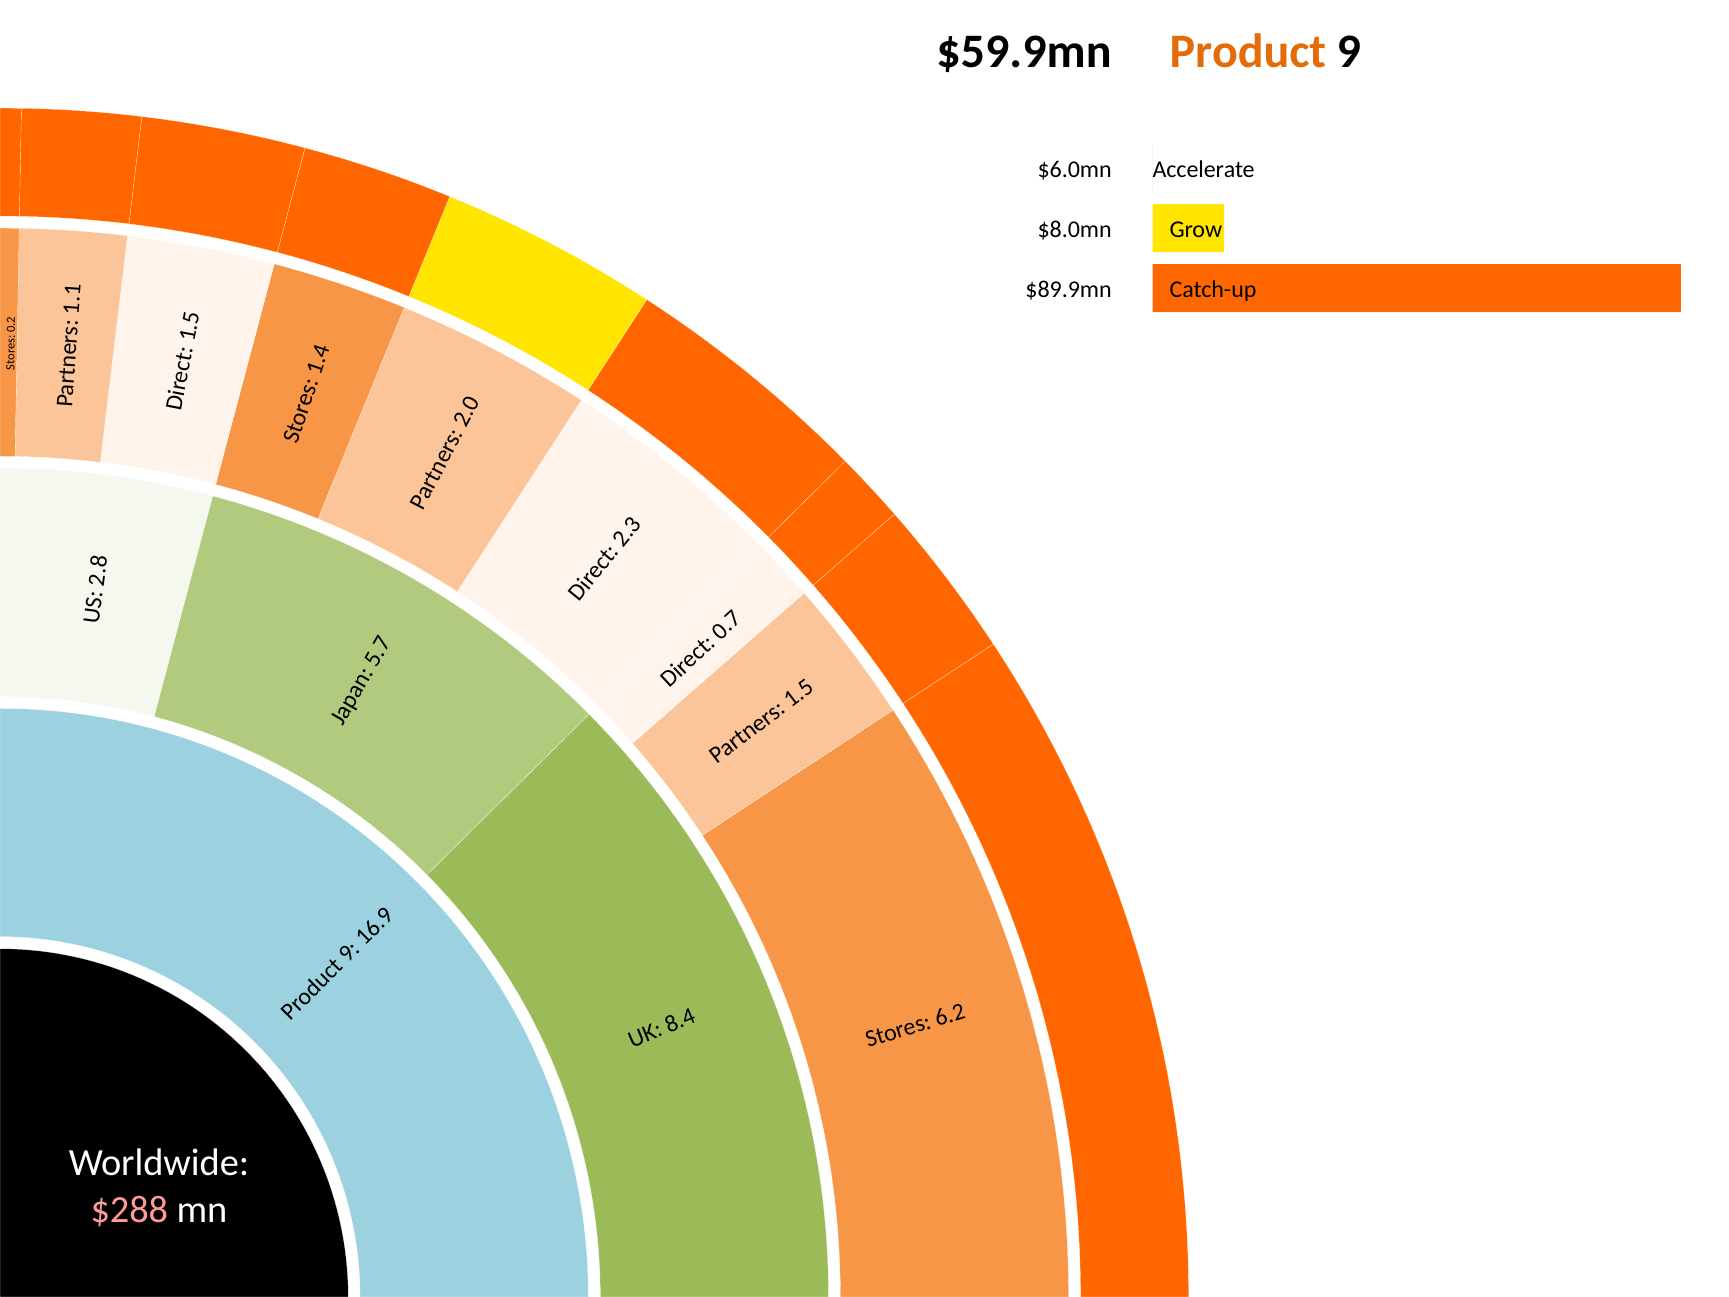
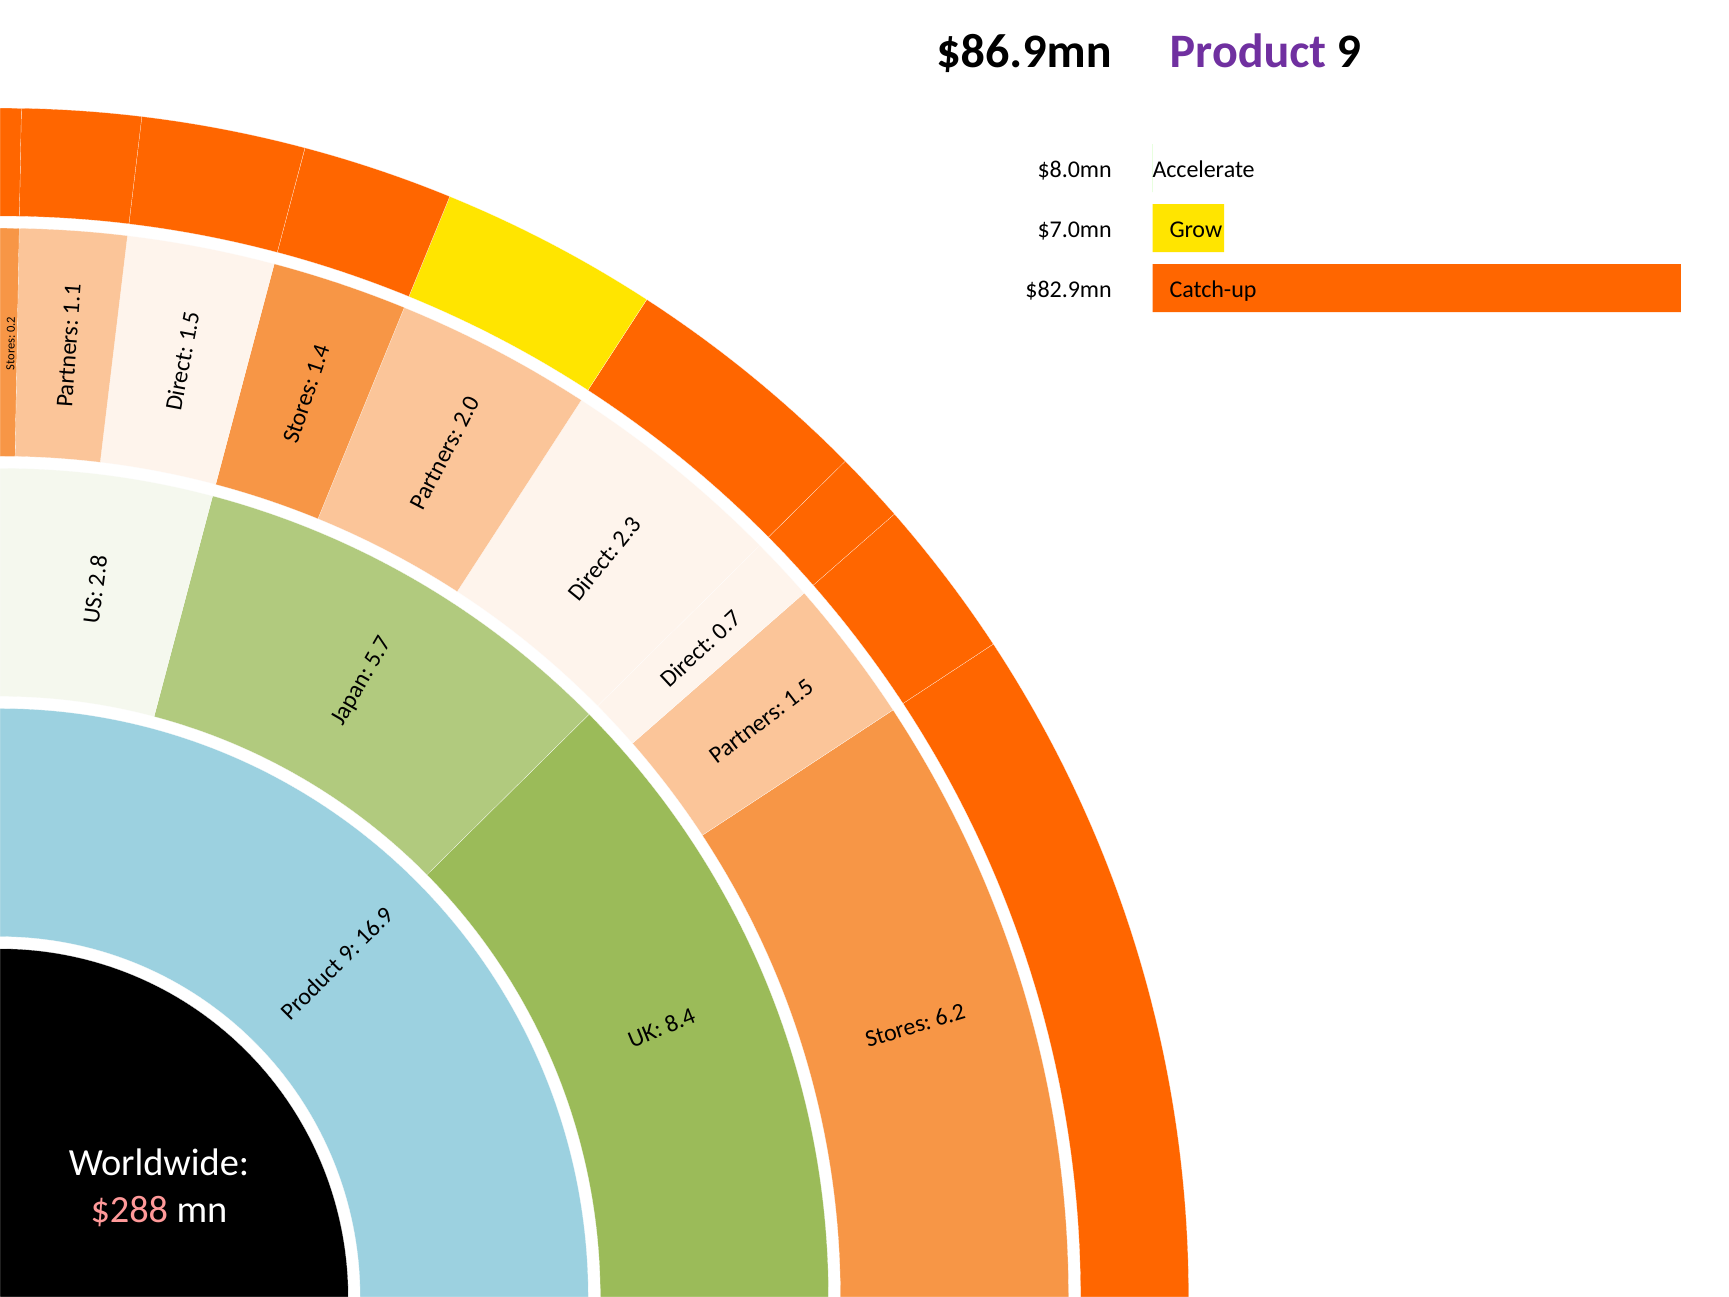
$59.9mn: $59.9mn -> $86.9mn (1024, 51)
Product colour: orange -> purple (1248, 51)
$6.0mn: $6.0mn -> $8.0mn (1075, 170)
$8.0mn: $8.0mn -> $7.0mn (1075, 230)
$89.9mn: $89.9mn -> $82.9mn (1069, 290)
